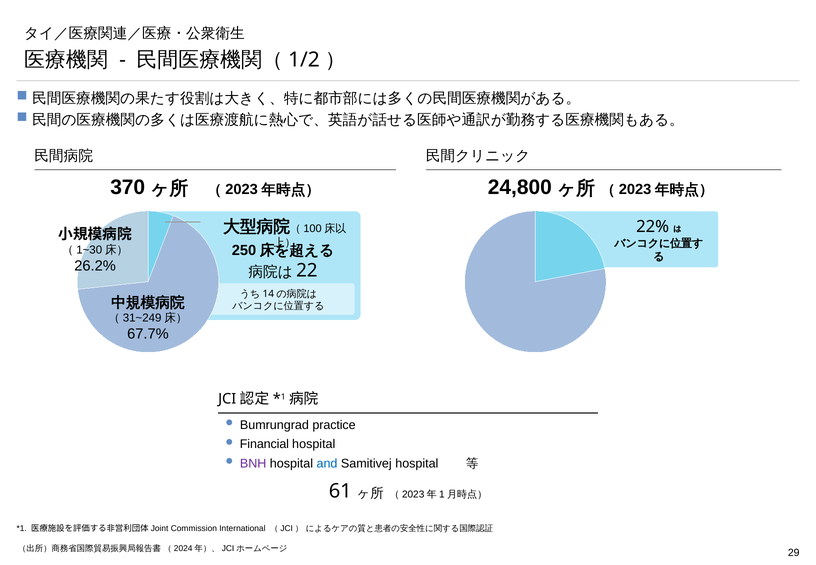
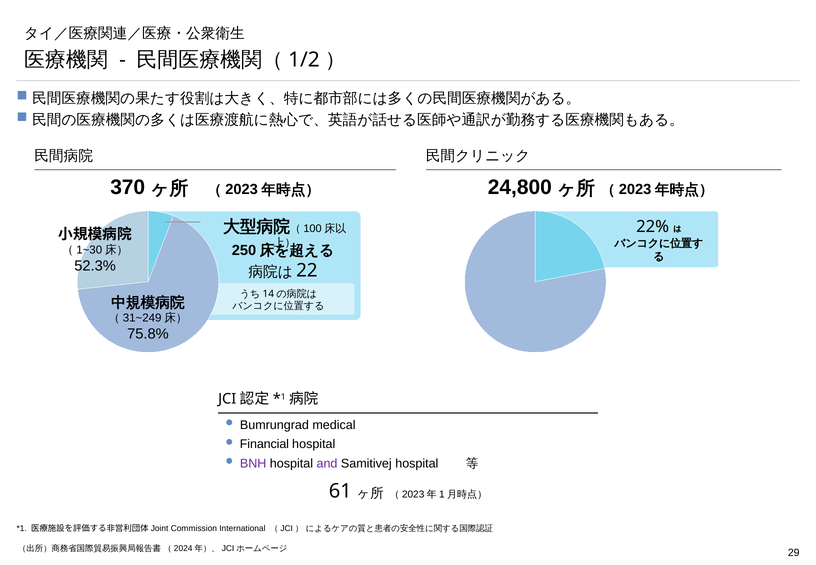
26.2%: 26.2% -> 52.3% (95, 266)
67.7%: 67.7% -> 75.8% (148, 334)
practice: practice -> medical (334, 425)
and colour: blue -> purple (327, 463)
